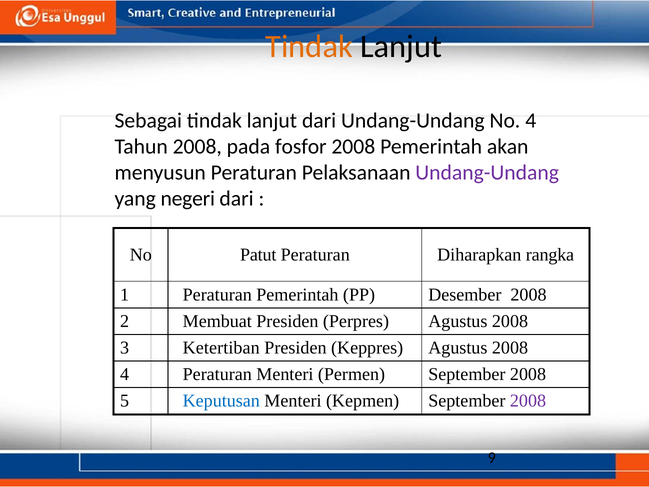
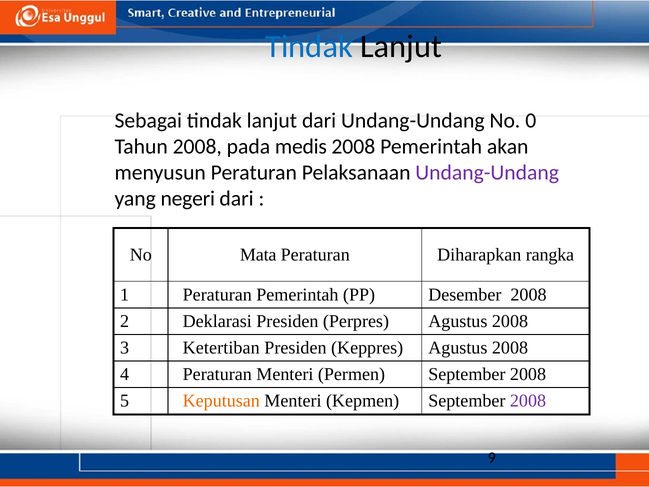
Tindak colour: orange -> blue (309, 47)
No 4: 4 -> 0 (531, 120)
fosfor: fosfor -> medis (301, 146)
Patut: Patut -> Mata (258, 255)
Membuat: Membuat -> Deklarasi (217, 321)
Keputusan colour: blue -> orange (221, 401)
